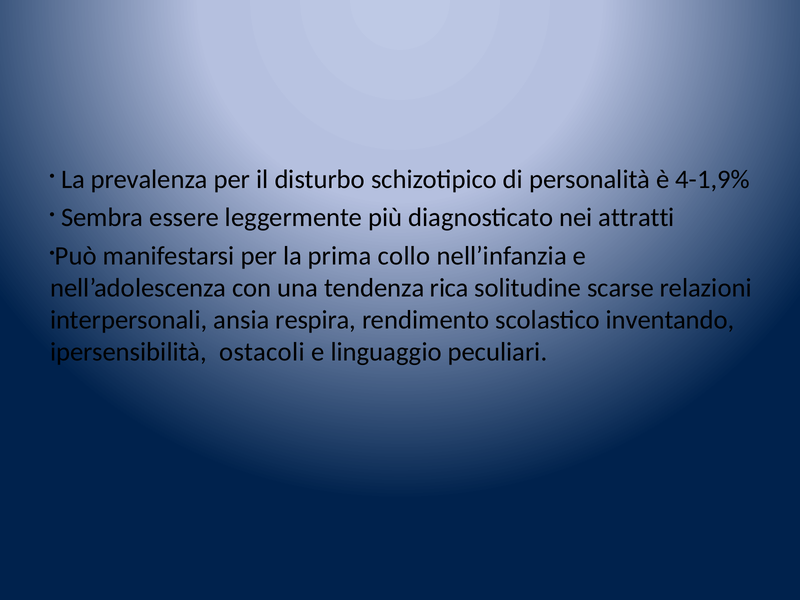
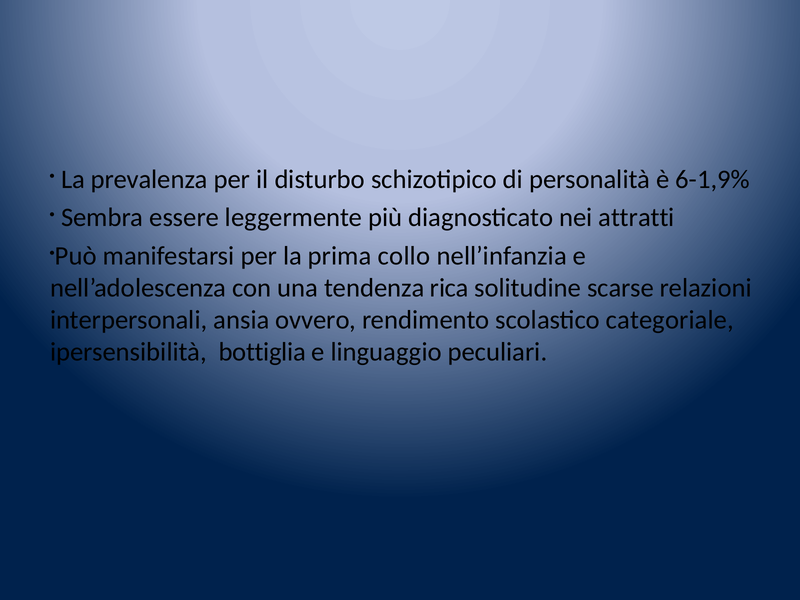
4-1,9%: 4-1,9% -> 6-1,9% (713, 179)
respira: respira -> ovvero (316, 320)
inventando: inventando -> categoriale (670, 320)
ostacoli: ostacoli -> bottiglia (262, 352)
